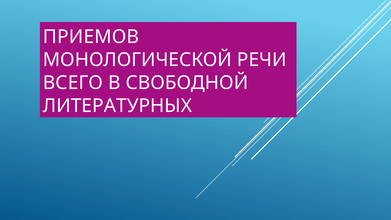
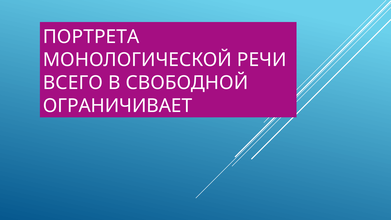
ПРИЕМОВ: ПРИЕМОВ -> ПОРТРЕТА (91, 37)
ЛИТЕРАТУРНЫХ: ЛИТЕРАТУРНЫХ -> ОГРАНИЧИВАЕТ (118, 106)
